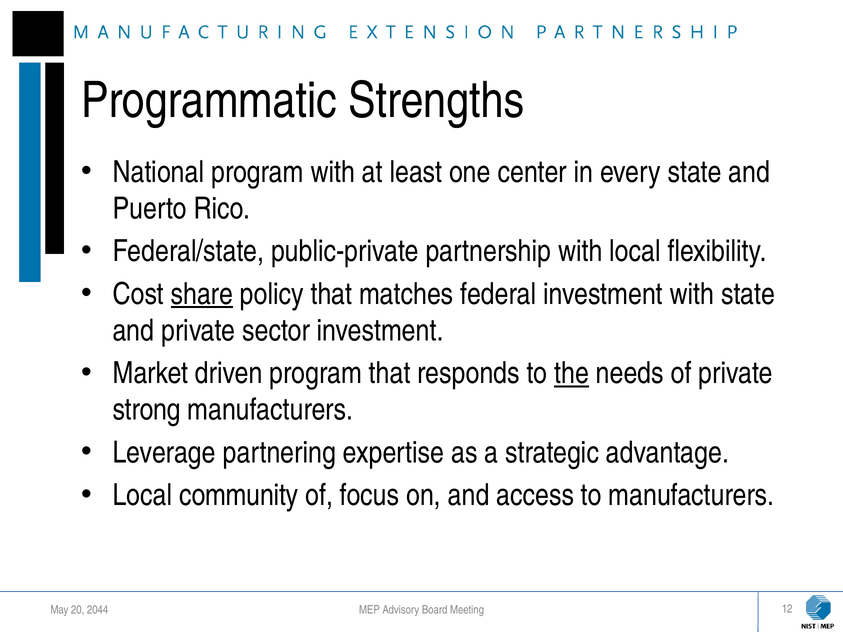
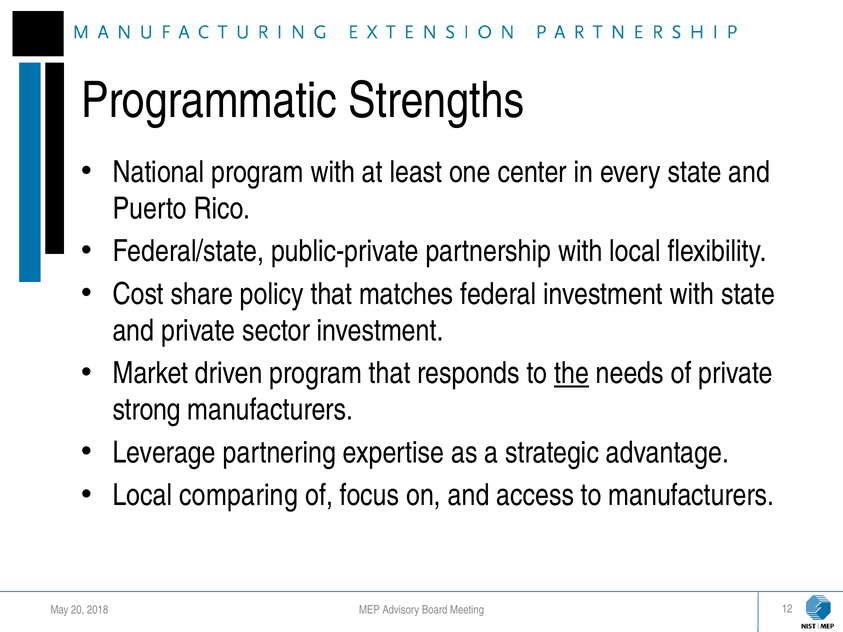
share underline: present -> none (202, 294)
community: community -> comparing (239, 495)
2044: 2044 -> 2018 (98, 610)
